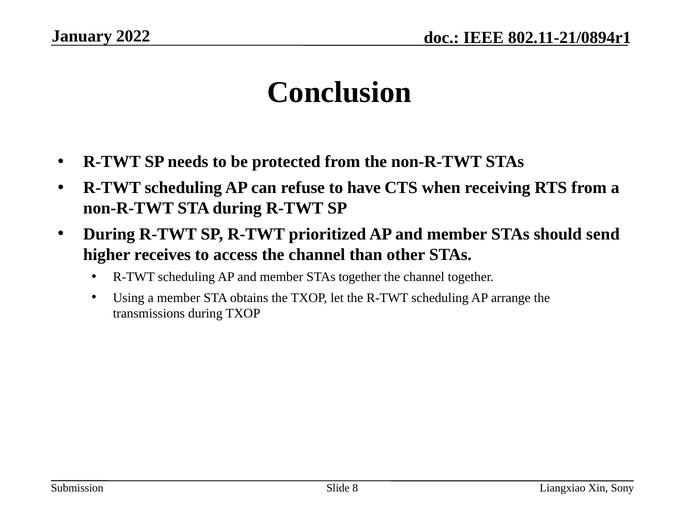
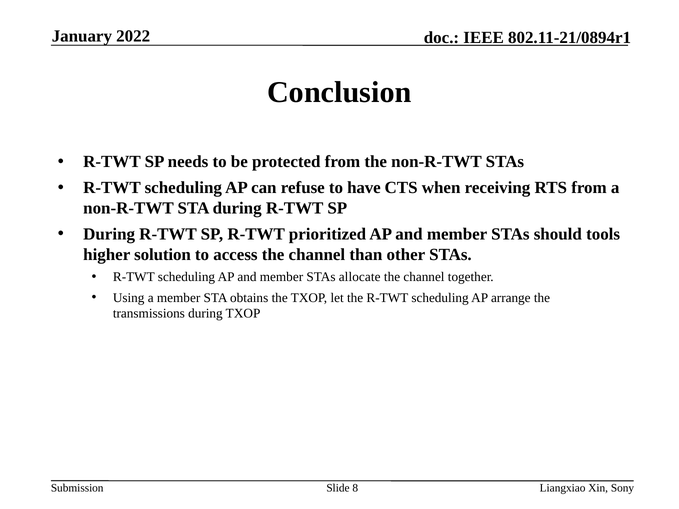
send: send -> tools (603, 234)
receives: receives -> solution (163, 255)
STAs together: together -> allocate (360, 277)
